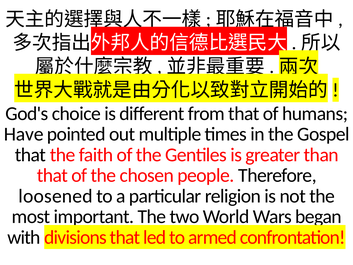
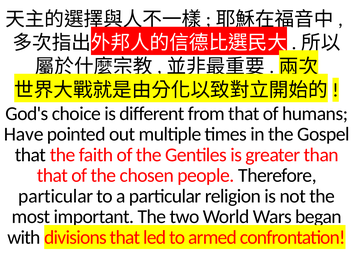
loosened: loosened -> particular (56, 196)
